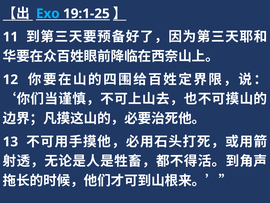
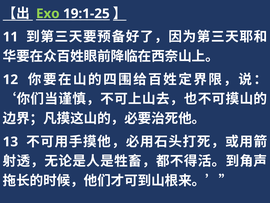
Exo colour: light blue -> light green (48, 14)
